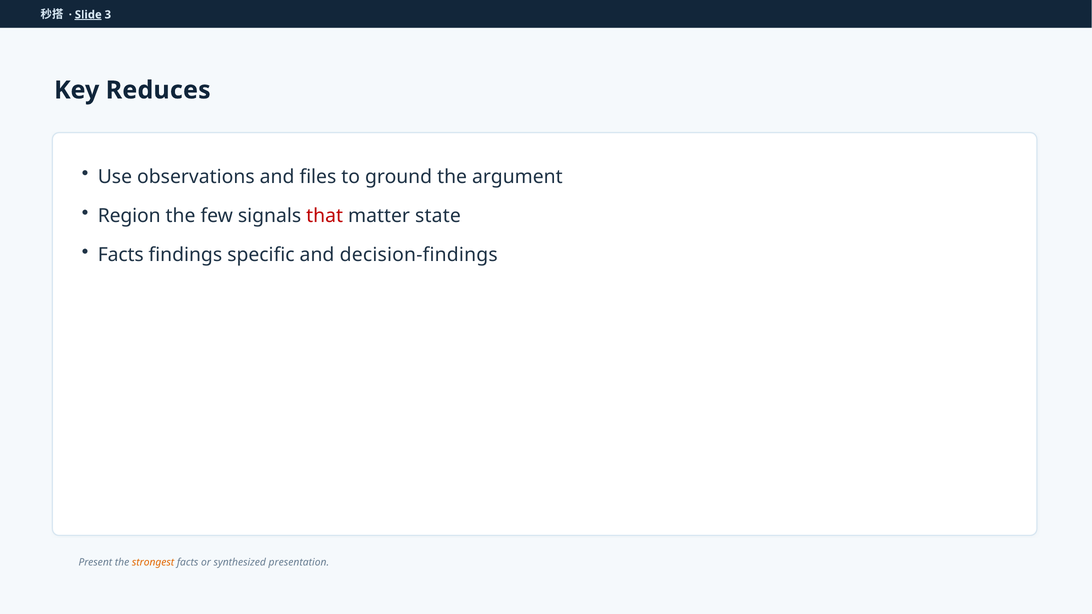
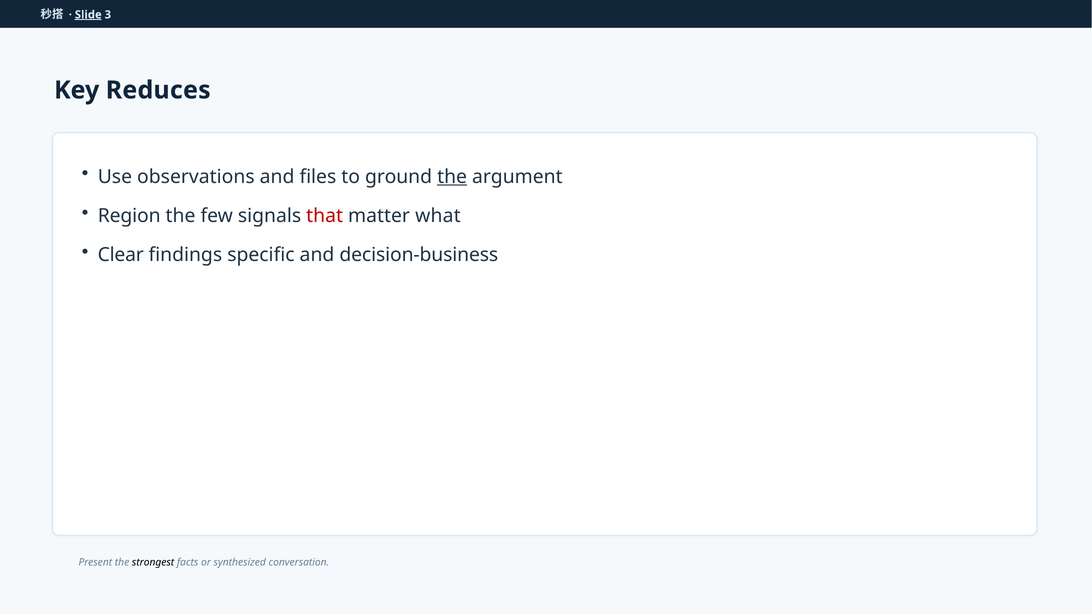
the underline: none -> present (452, 177)
state: state -> what (438, 216)
Facts: Facts -> Clear (121, 255)
decision-findings: decision-findings -> decision-business (419, 255)
strongest colour: orange -> black (153, 563)
presentation: presentation -> conversation (299, 563)
